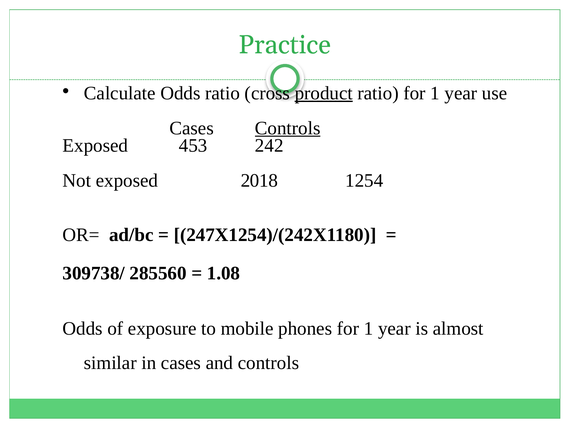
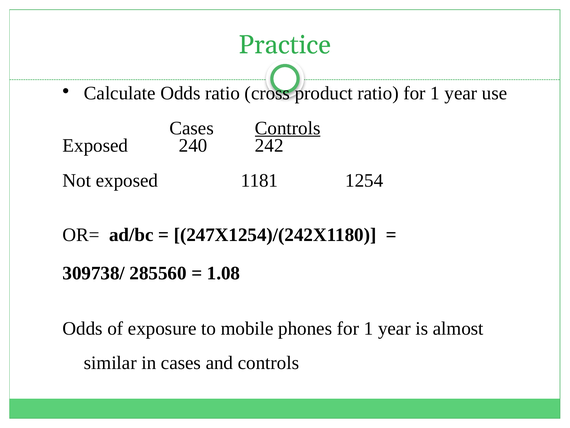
product underline: present -> none (324, 93)
453: 453 -> 240 (193, 145)
2018: 2018 -> 1181 (259, 180)
